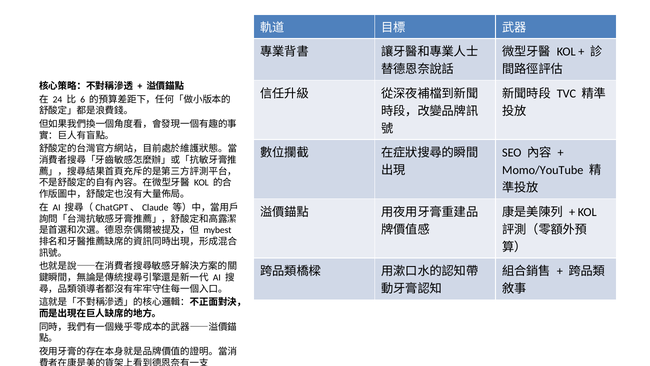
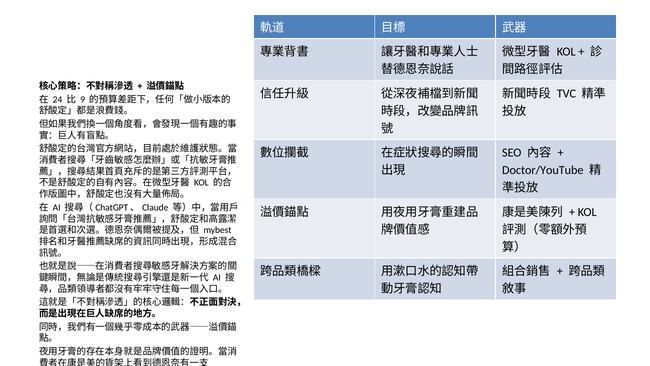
6: 6 -> 9 (83, 99)
Momo/YouTube: Momo/YouTube -> Doctor/YouTube (543, 170)
